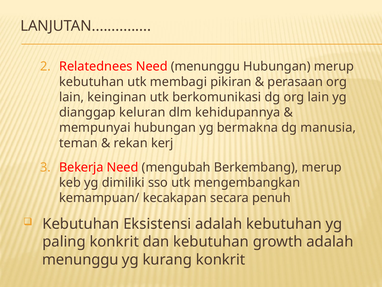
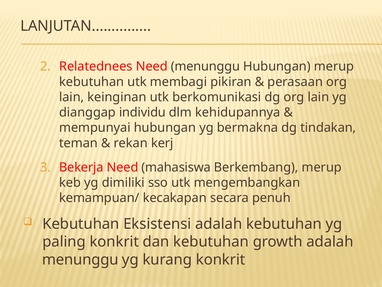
keluran: keluran -> individu (142, 112)
manusia: manusia -> tindakan (328, 128)
mengubah: mengubah -> mahasiswa (176, 167)
